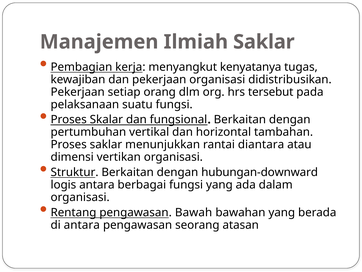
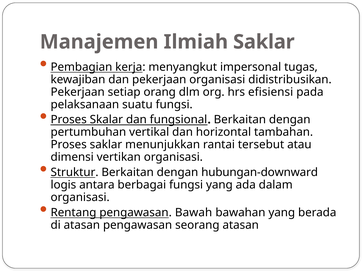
kenyatanya: kenyatanya -> impersonal (251, 67)
tersebut: tersebut -> efisiensi (271, 92)
diantara: diantara -> tersebut (261, 144)
di antara: antara -> atasan (82, 225)
